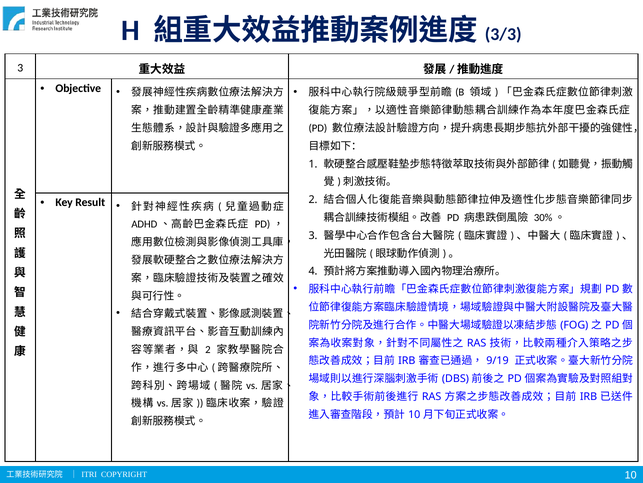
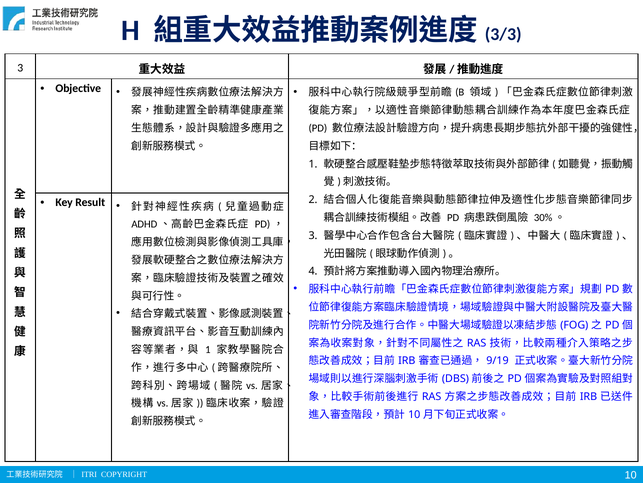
2: 2 -> 1 (208, 349)
